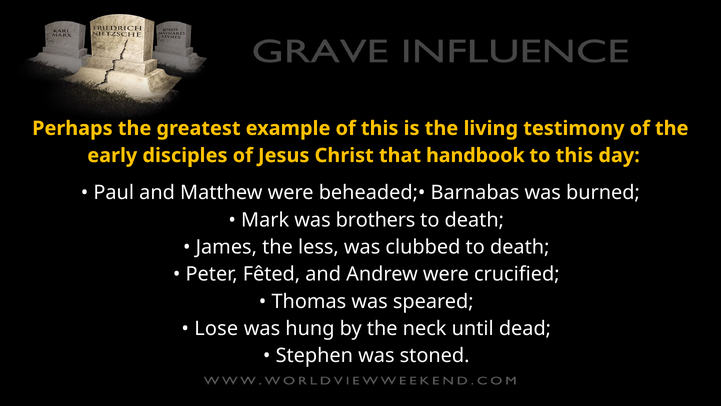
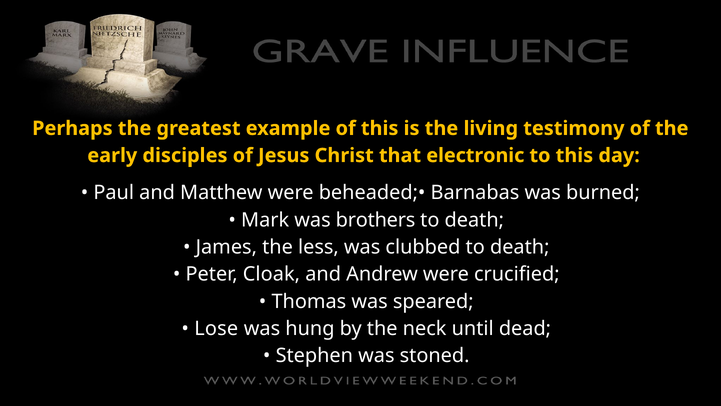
handbook: handbook -> electronic (475, 155)
Fêted: Fêted -> Cloak (271, 274)
